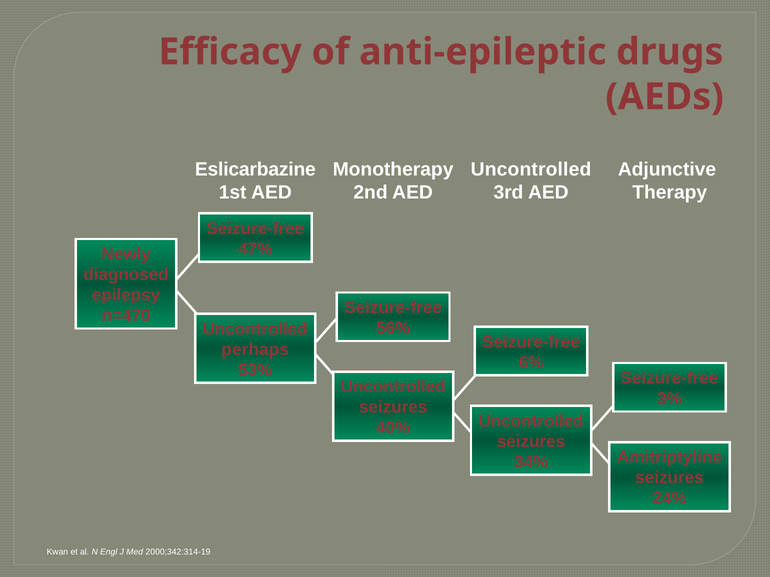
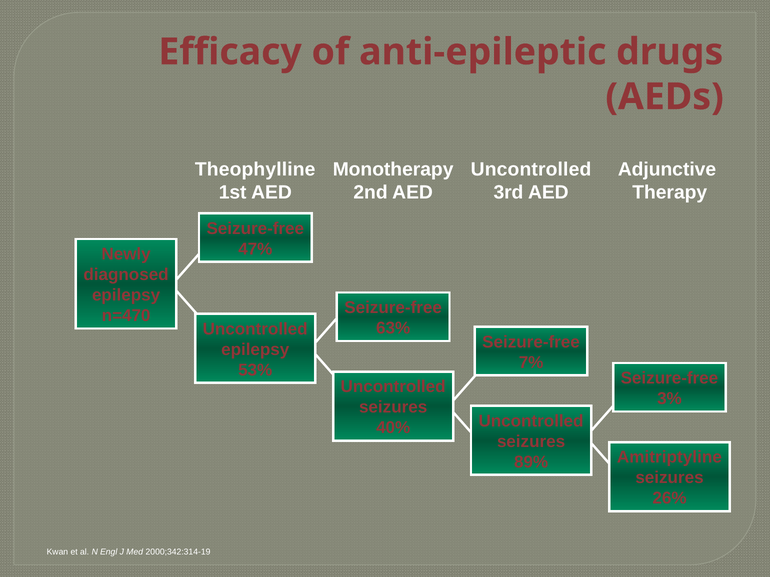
Eslicarbazine: Eslicarbazine -> Theophylline (255, 170)
56%: 56% -> 63% (393, 328)
perhaps: perhaps -> epilepsy (255, 350)
6%: 6% -> 7% (531, 363)
34%: 34% -> 89% (531, 462)
24%: 24% -> 26% (670, 499)
